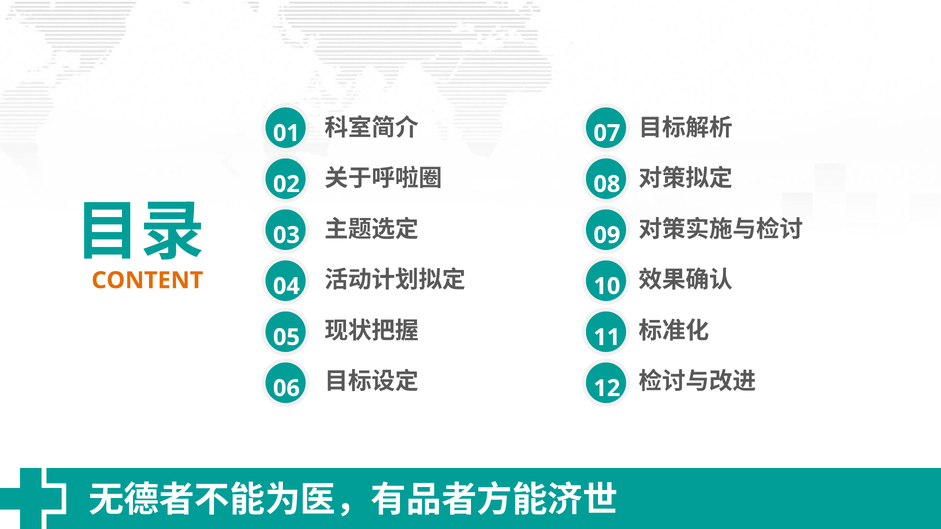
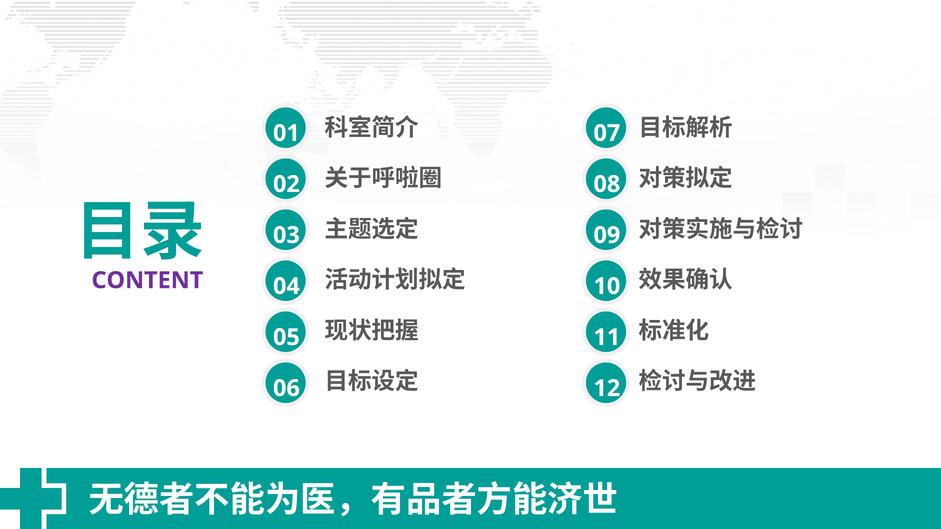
CONTENT colour: orange -> purple (147, 281)
